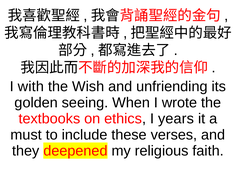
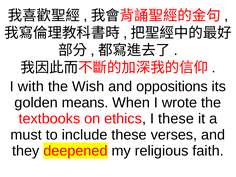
unfriending: unfriending -> oppositions (172, 87)
seeing: seeing -> means (85, 103)
I years: years -> these (176, 119)
